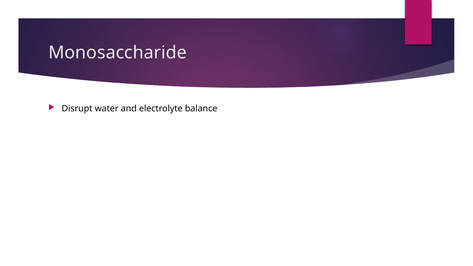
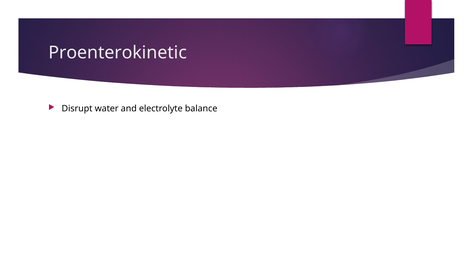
Monosaccharide: Monosaccharide -> Proenterokinetic (118, 53)
